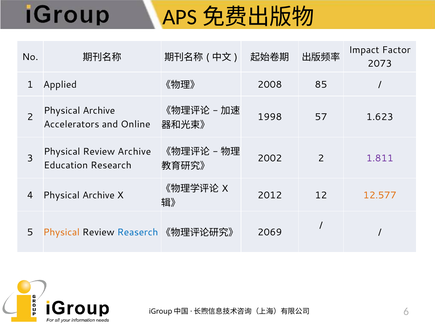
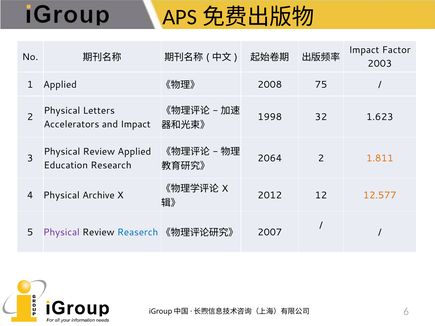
2073: 2073 -> 2003 (380, 64)
85: 85 -> 75 (321, 85)
Archive: Archive -> Letters (99, 111)
57: 57 -> 32 (321, 117)
and Online: Online -> Impact (136, 124)
Review Archive: Archive -> Applied (134, 152)
2002: 2002 -> 2064 (270, 158)
1.811 colour: purple -> orange (380, 158)
Physical colour: orange -> purple (61, 232)
2069: 2069 -> 2007 (270, 232)
